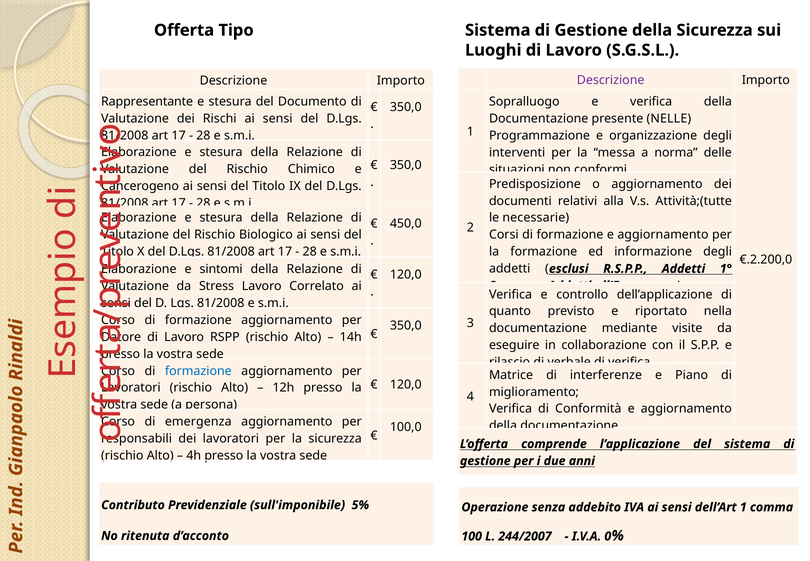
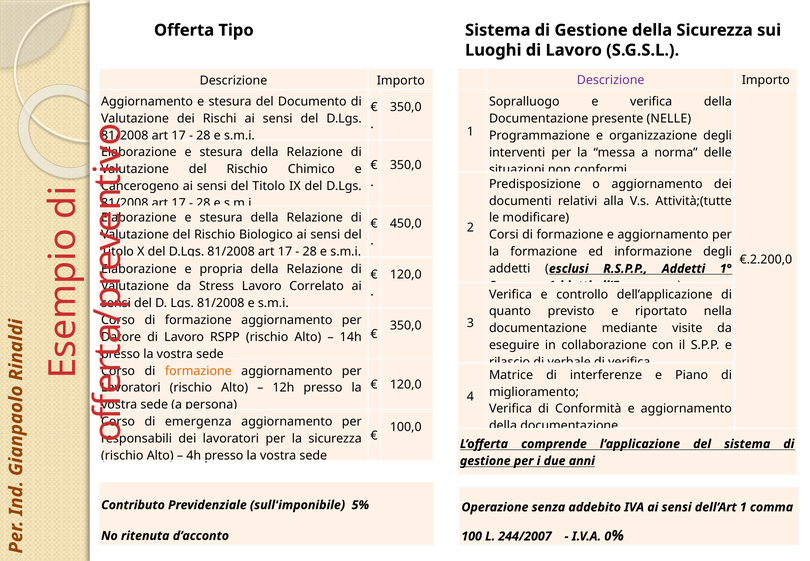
Rappresentante: Rappresentante -> Aggiornamento (147, 102)
necessarie: necessarie -> modificare (536, 218)
sintomi: sintomi -> propria (221, 269)
formazione colour: blue -> orange (198, 371)
